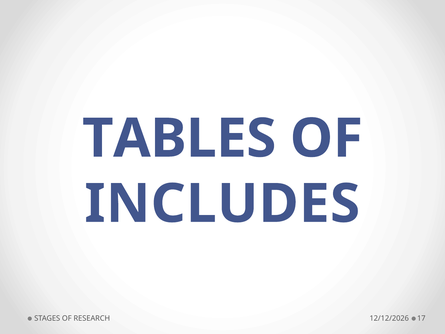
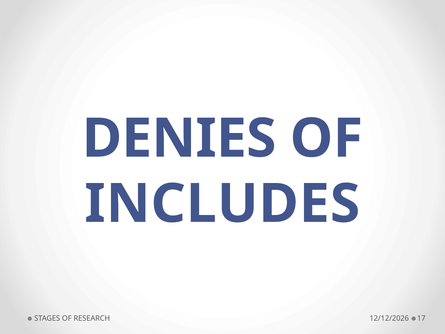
TABLES: TABLES -> DENIES (179, 139)
